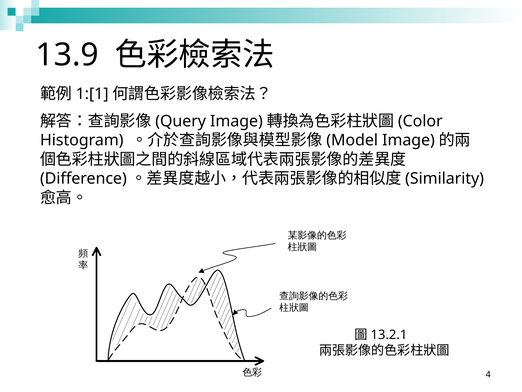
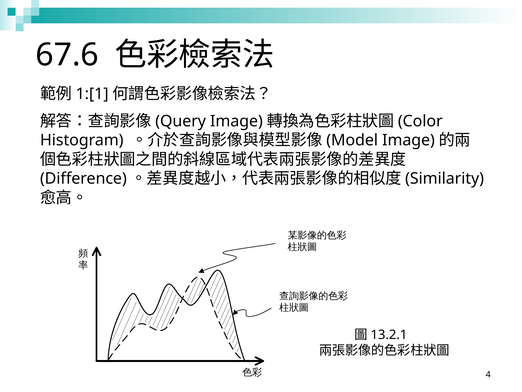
13.9: 13.9 -> 67.6 (67, 55)
